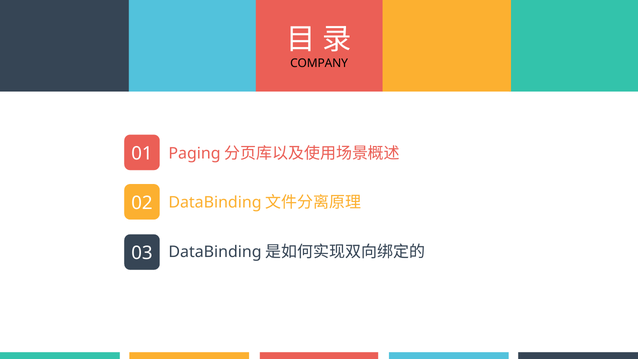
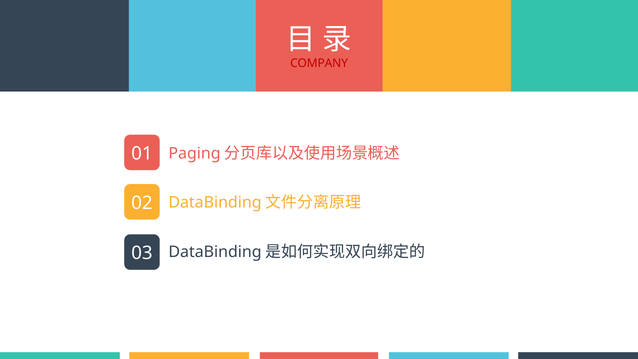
COMPANY colour: black -> red (319, 63)
